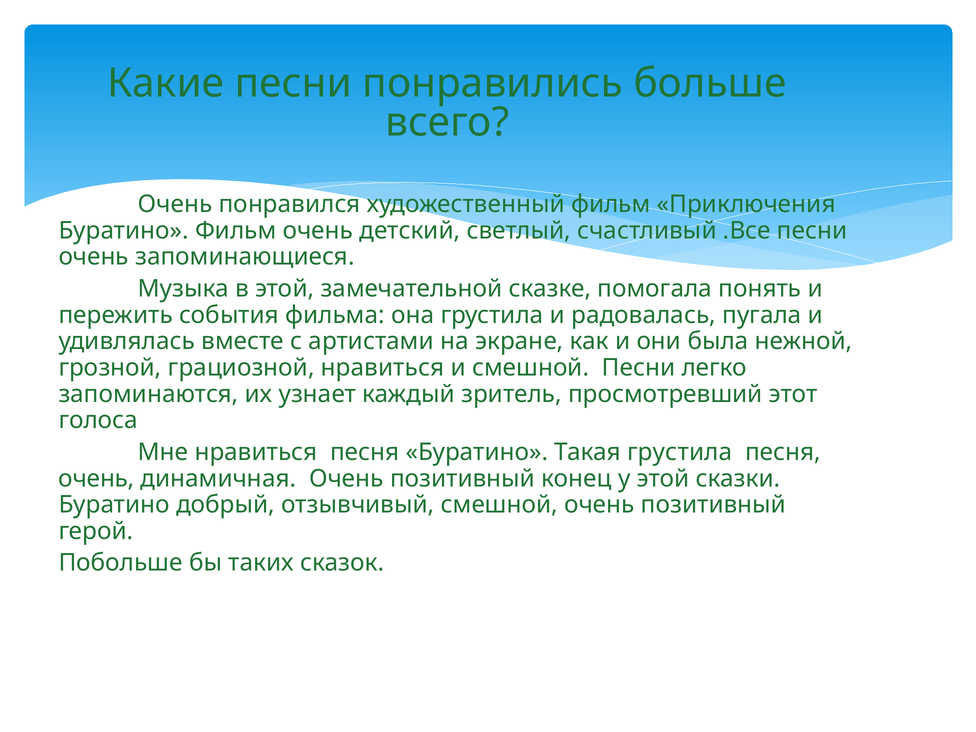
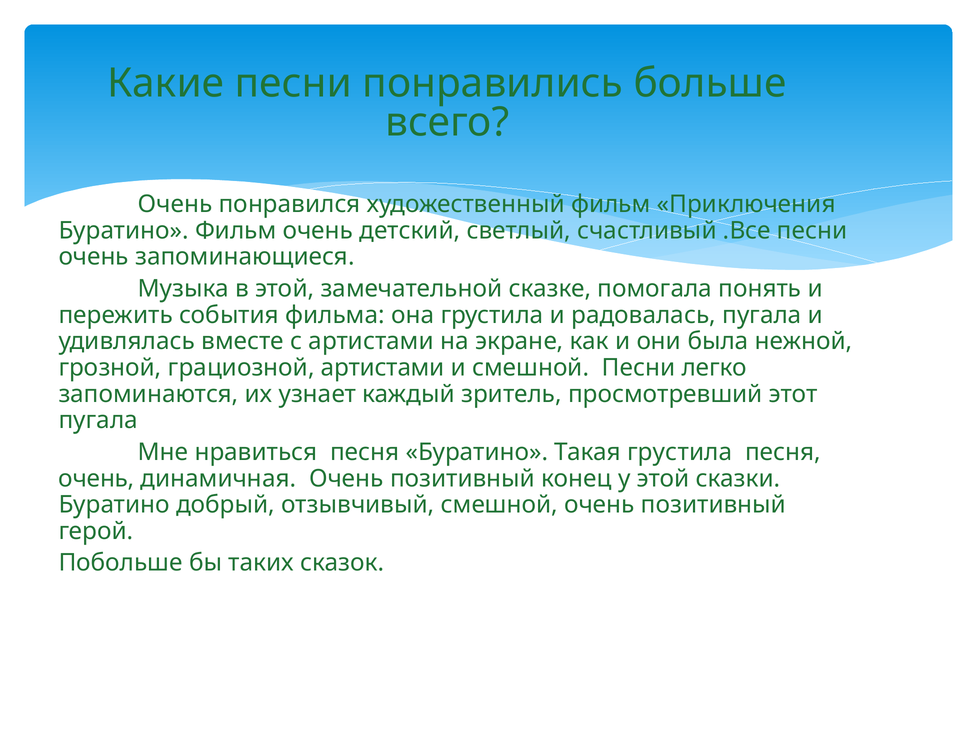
грациозной нравиться: нравиться -> артистами (383, 368)
голоса: голоса -> пугала (98, 420)
